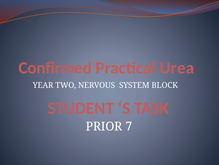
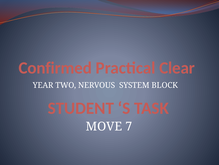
Urea: Urea -> Clear (177, 68)
PRIOR: PRIOR -> MOVE (104, 126)
